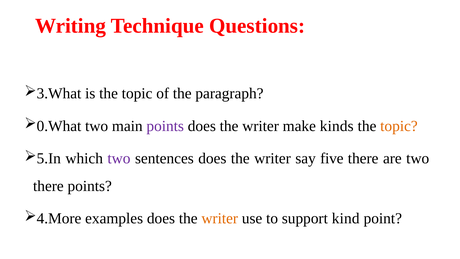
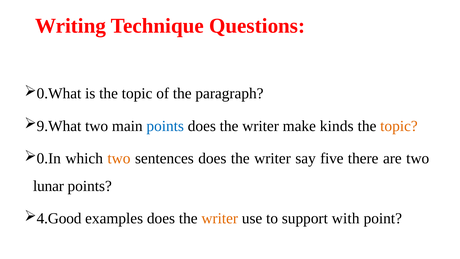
3.What: 3.What -> 0.What (59, 93)
0.What: 0.What -> 9.What (59, 126)
points colour: purple -> blue (165, 126)
5.In: 5.In -> 0.In (49, 158)
two colour: purple -> orange (119, 158)
there: there -> lunar (48, 186)
4.More: 4.More -> 4.Good (59, 218)
kind: kind -> with (346, 218)
